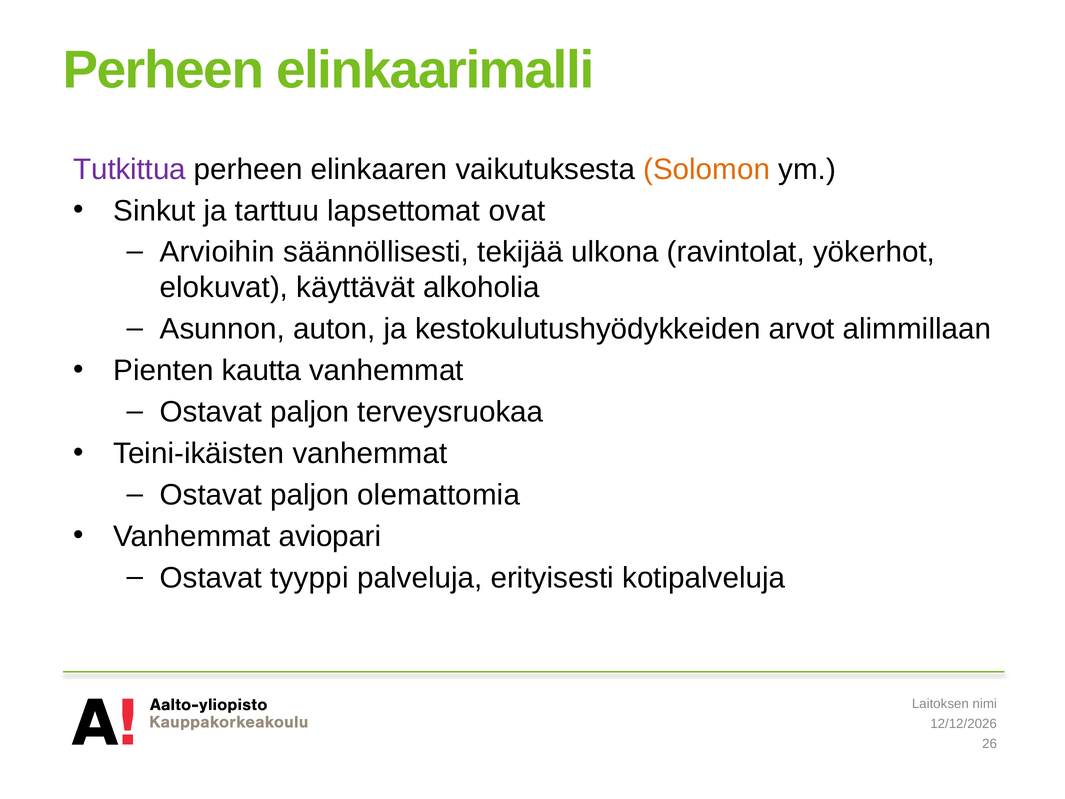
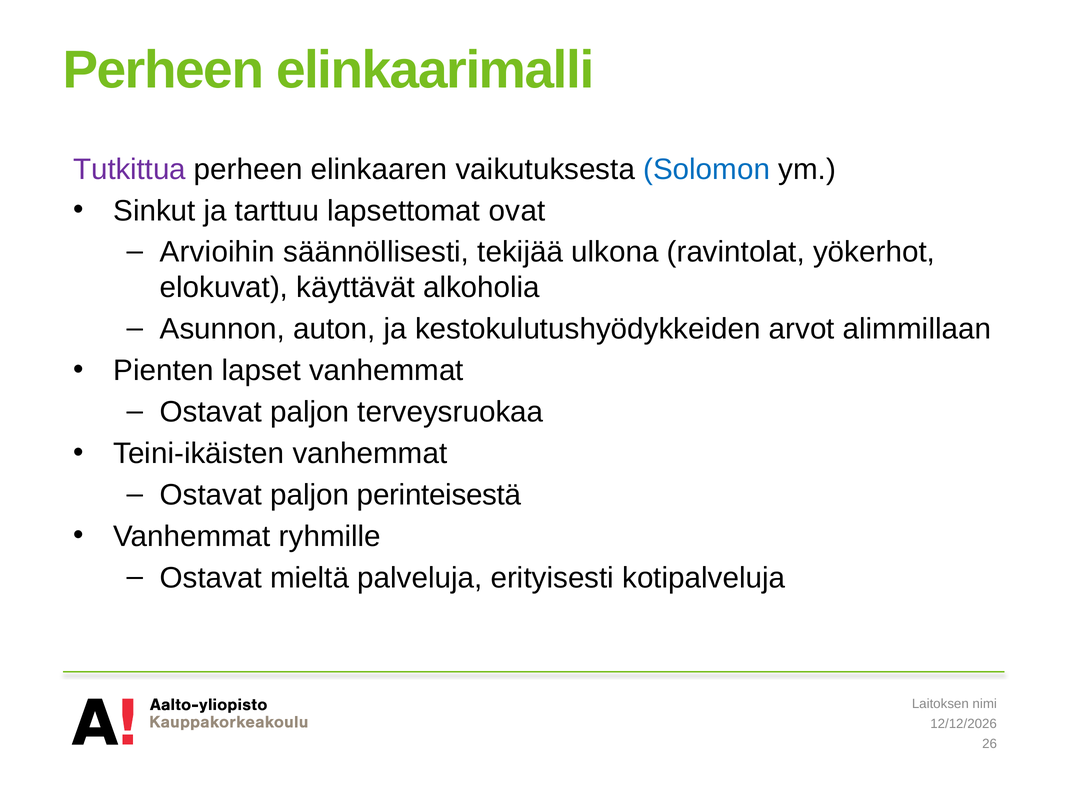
Solomon colour: orange -> blue (707, 169)
kautta: kautta -> lapset (261, 370)
olemattomia: olemattomia -> perinteisestä (439, 495)
aviopari: aviopari -> ryhmille (330, 536)
tyyppi: tyyppi -> mieltä (310, 578)
